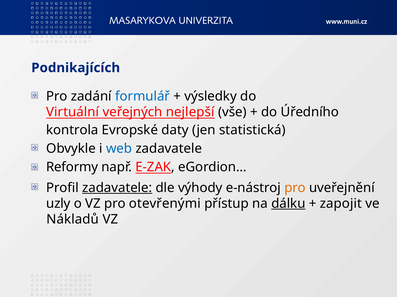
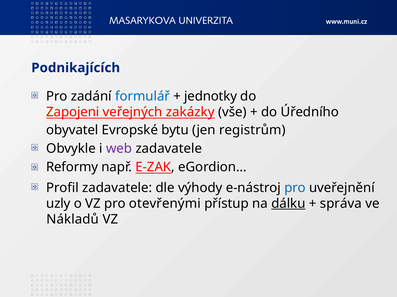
výsledky: výsledky -> jednotky (211, 96)
Virtuální: Virtuální -> Zapojeni (73, 112)
nejlepší: nejlepší -> zakázky (190, 112)
kontrola: kontrola -> obyvatel (72, 130)
daty: daty -> bytu (175, 130)
statistická: statistická -> registrům (252, 130)
web colour: blue -> purple (119, 149)
zadavatele underline: present -> none (117, 188)
pro colour: orange -> blue (295, 188)
zapojit: zapojit -> správa (341, 204)
